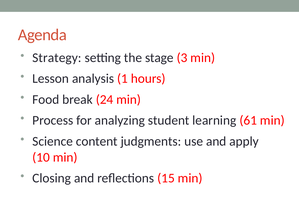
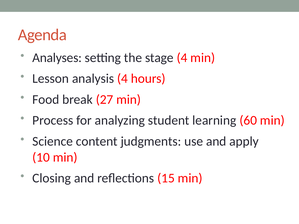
Strategy: Strategy -> Analyses (57, 58)
stage 3: 3 -> 4 (182, 58)
analysis 1: 1 -> 4 (123, 79)
24: 24 -> 27 (105, 100)
61: 61 -> 60 (248, 121)
